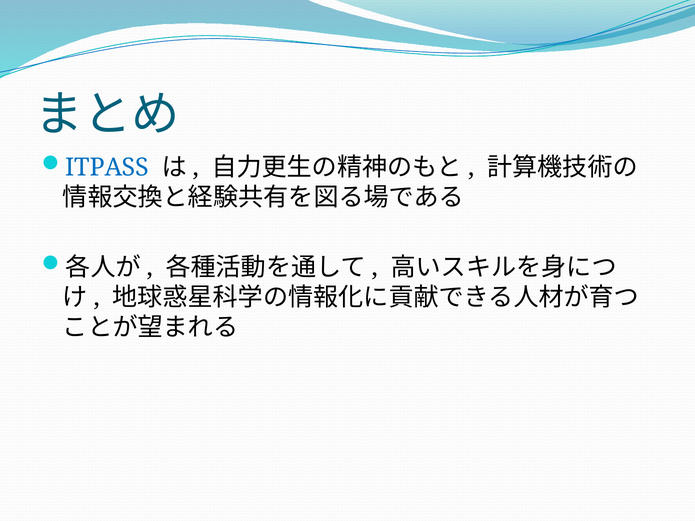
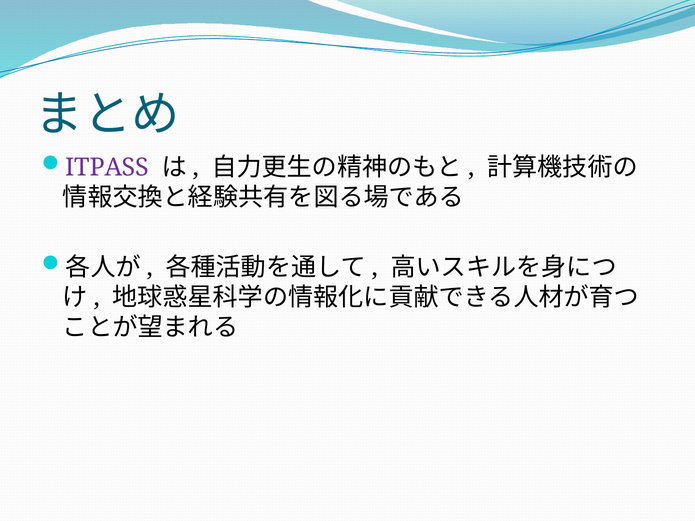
ITPASS colour: blue -> purple (107, 167)
